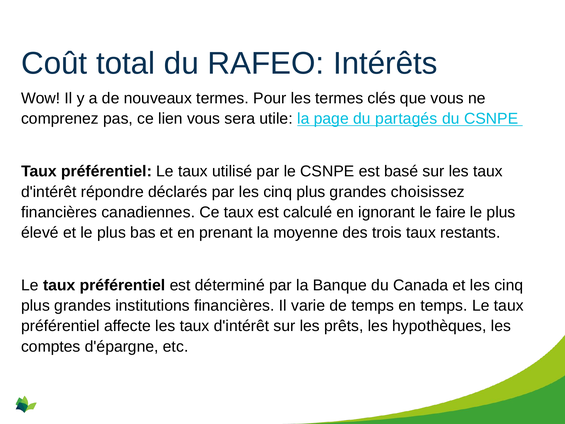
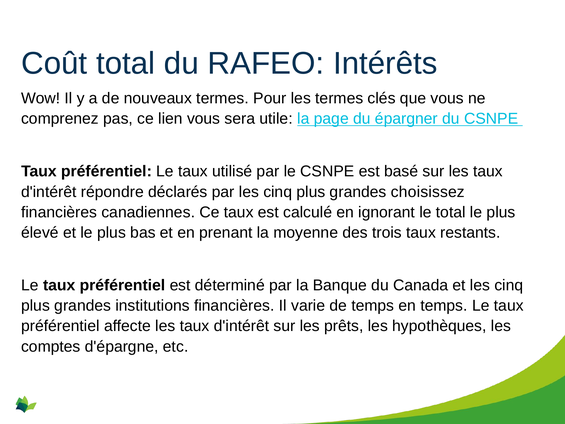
partagés: partagés -> épargner (406, 119)
le faire: faire -> total (451, 212)
